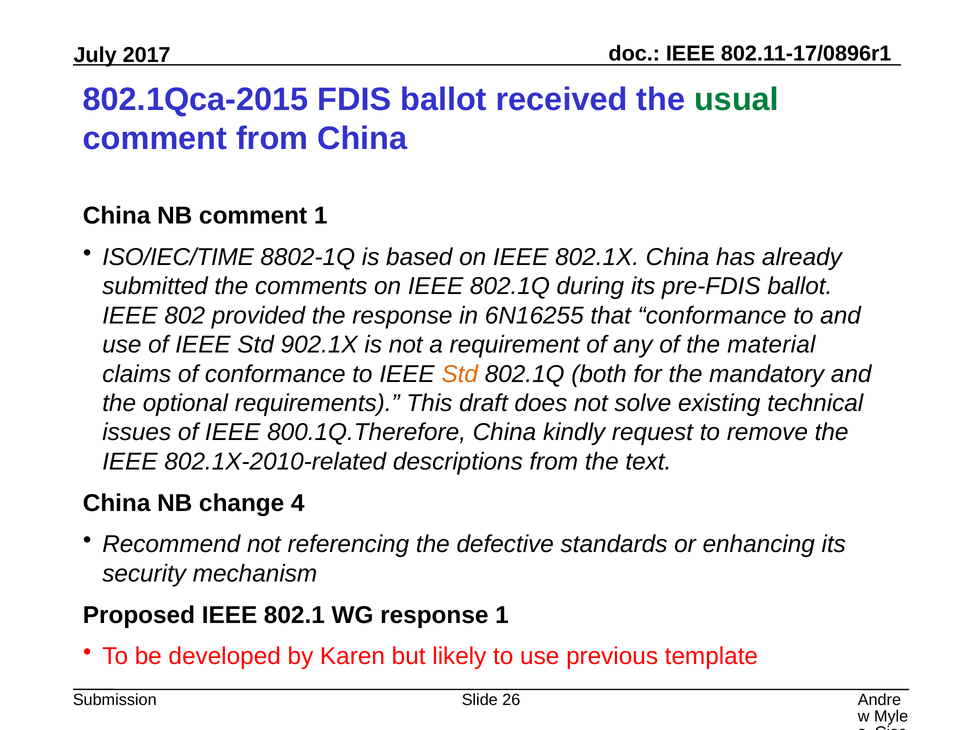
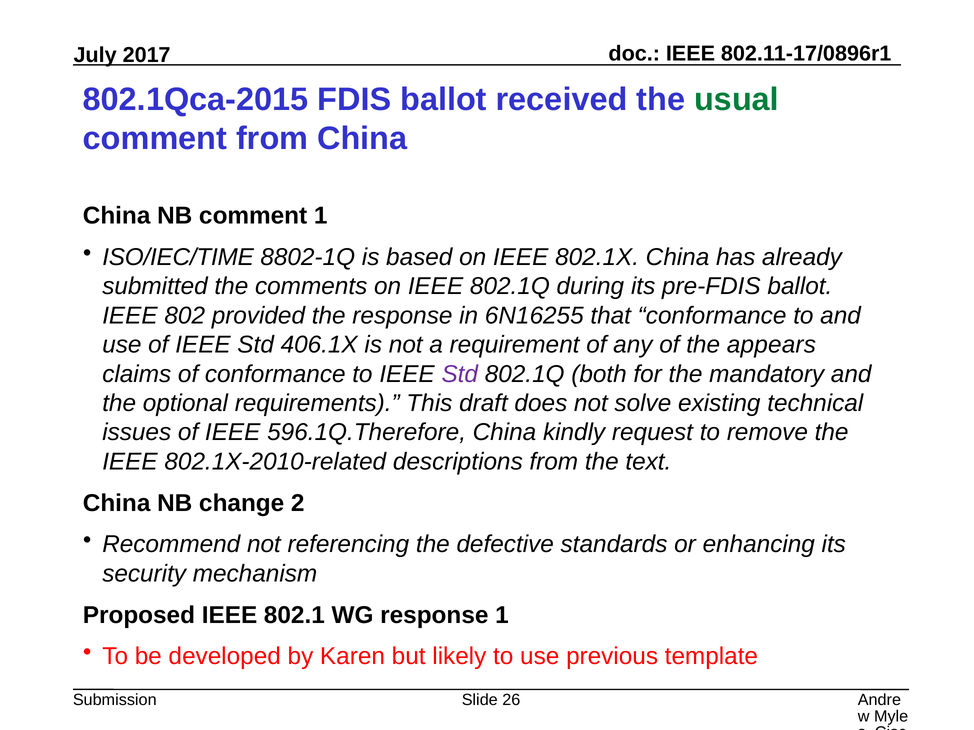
902.1X: 902.1X -> 406.1X (319, 345)
material: material -> appears (771, 345)
Std colour: orange -> purple (460, 374)
800.1Q.Therefore: 800.1Q.Therefore -> 596.1Q.Therefore (367, 433)
4: 4 -> 2 (298, 503)
